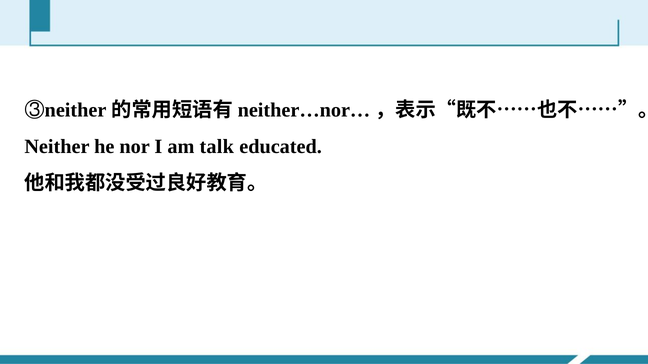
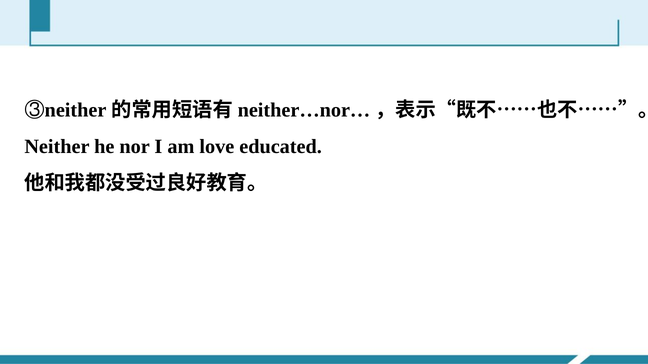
talk: talk -> love (217, 147)
